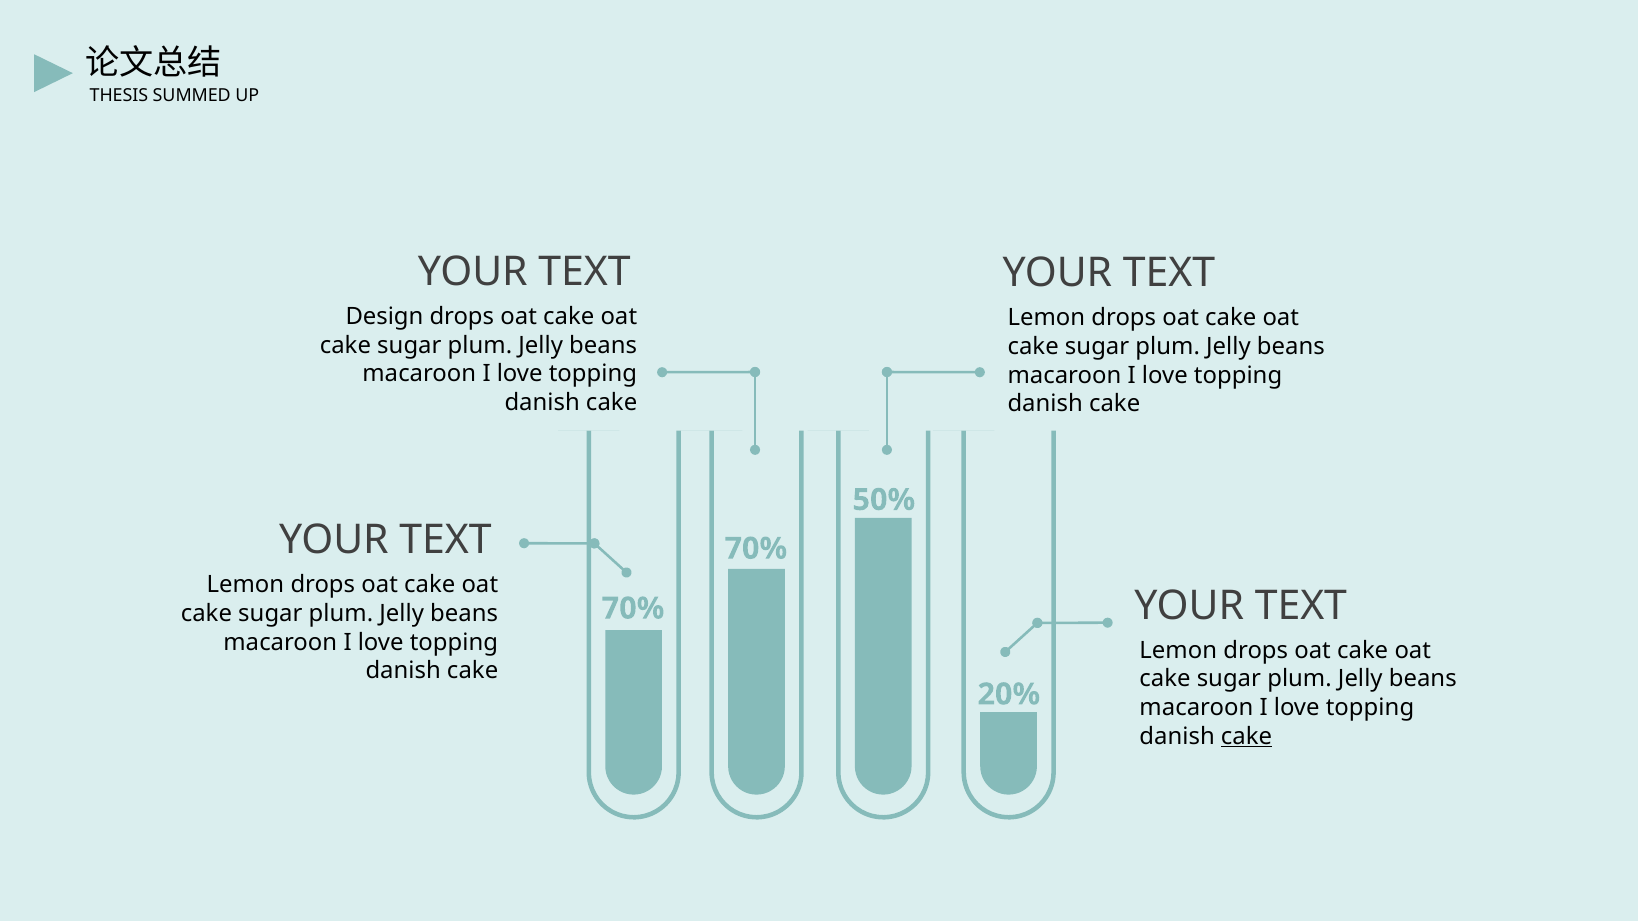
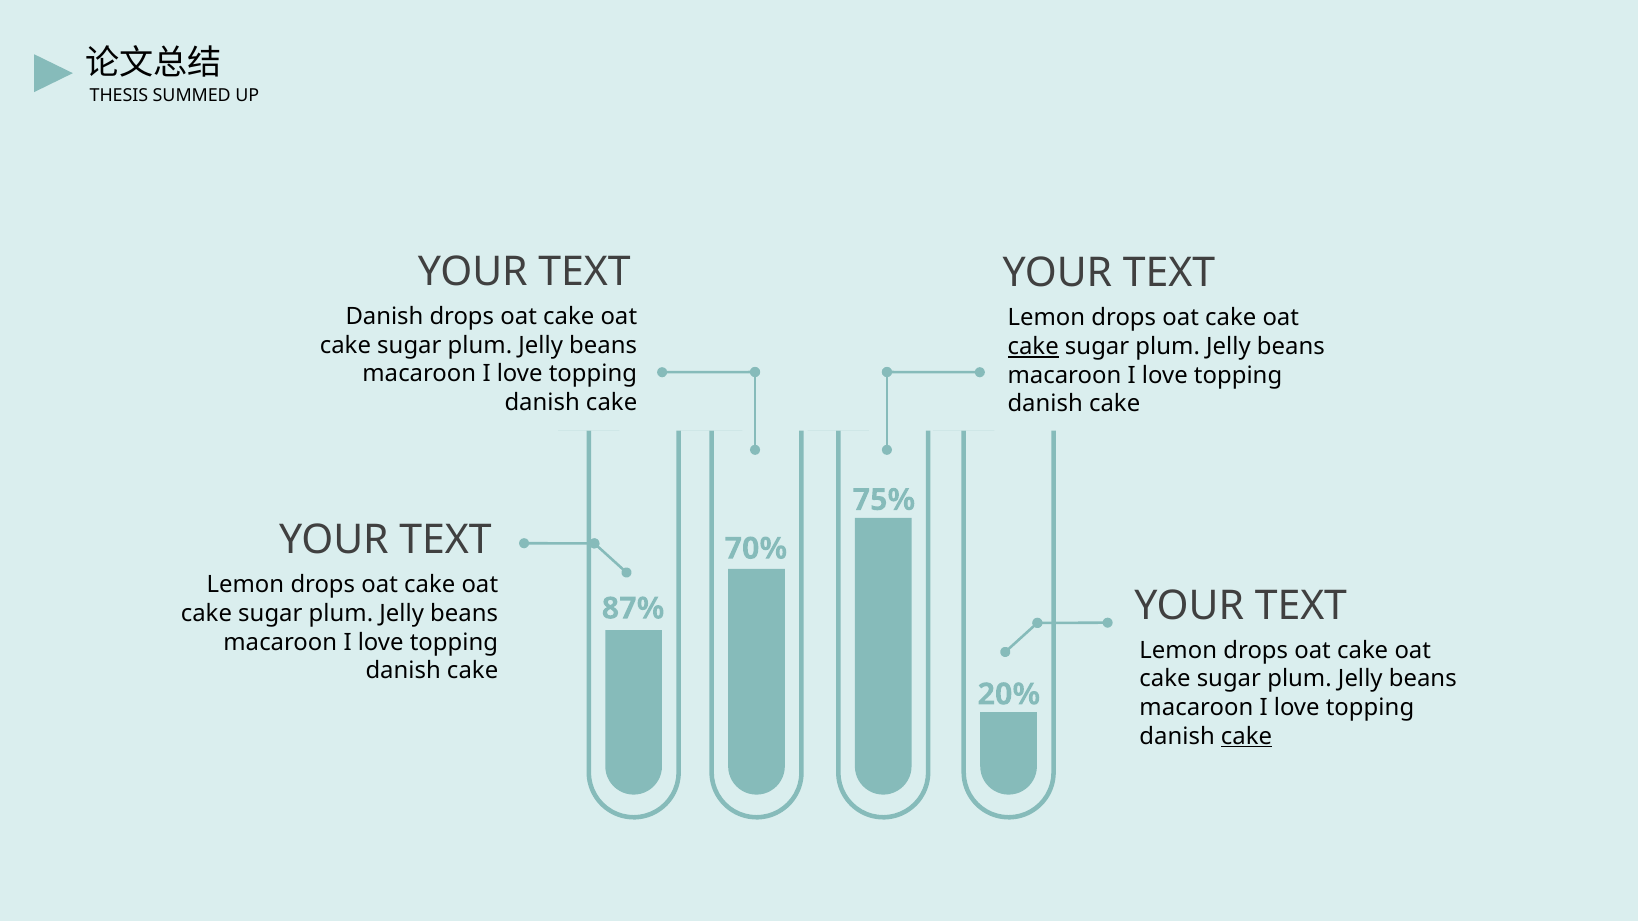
Design: Design -> Danish (384, 317)
cake underline: none -> present (1033, 347)
50%: 50% -> 75% (884, 500)
70%: 70% -> 87% (633, 609)
